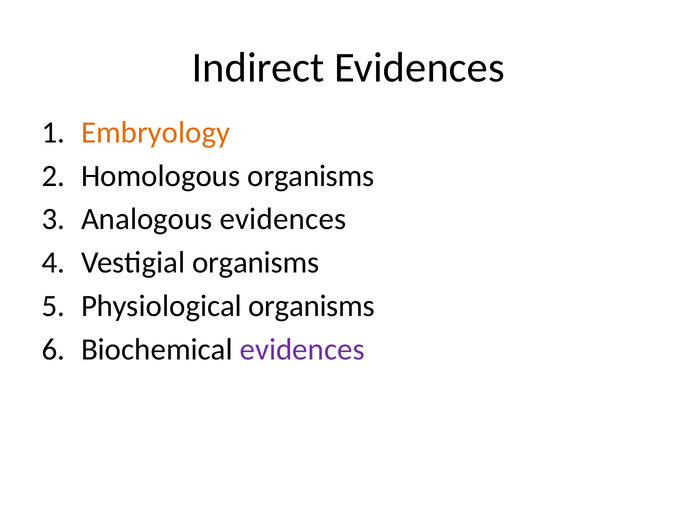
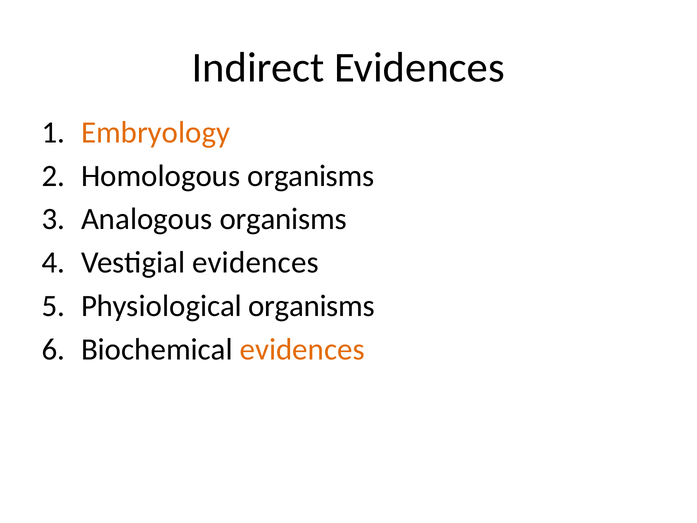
Analogous evidences: evidences -> organisms (283, 219)
Vestigial organisms: organisms -> evidences (255, 262)
evidences colour: purple -> orange (302, 349)
